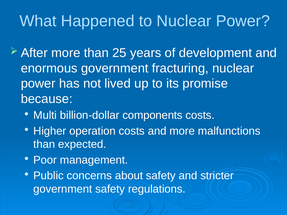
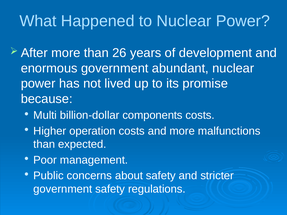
25: 25 -> 26 (119, 53)
fracturing: fracturing -> abundant (180, 68)
